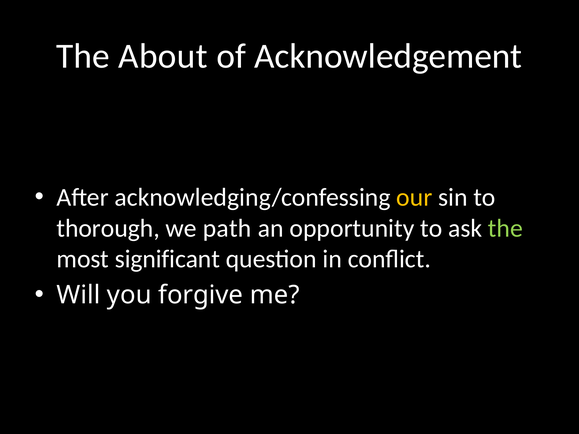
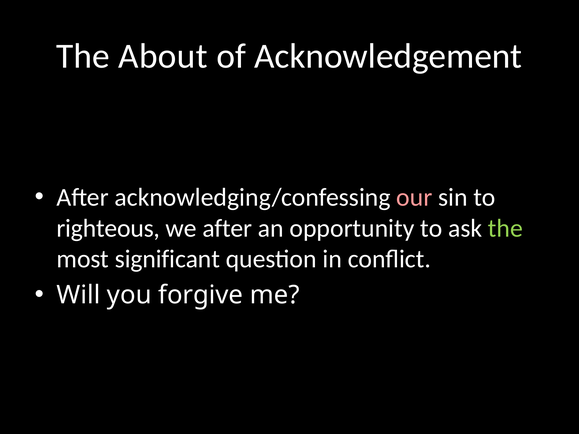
our colour: yellow -> pink (414, 197)
thorough: thorough -> righteous (108, 228)
we path: path -> after (227, 228)
